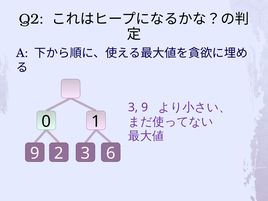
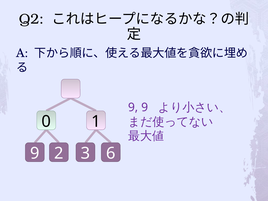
3: 3 -> 9 (133, 107)
